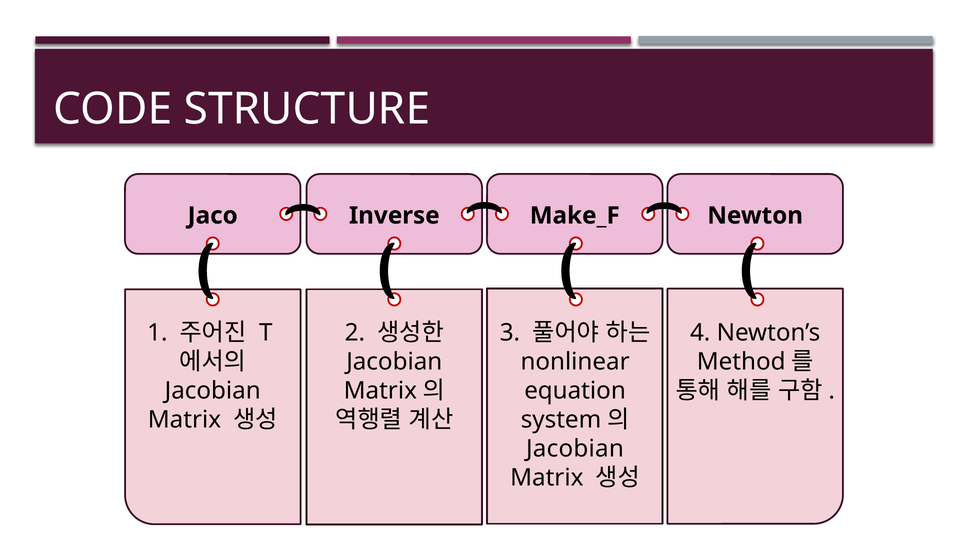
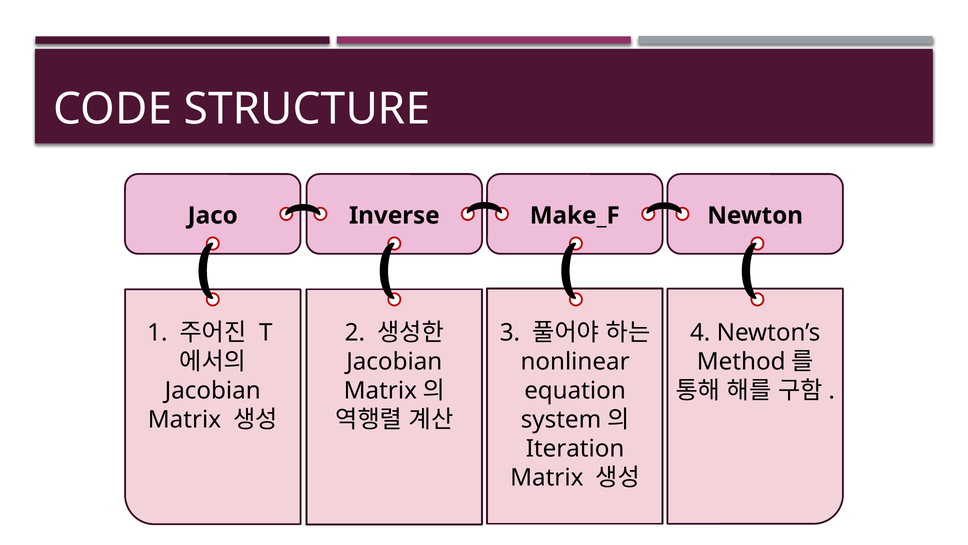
Jacobian: Jacobian -> Iteration (575, 448)
